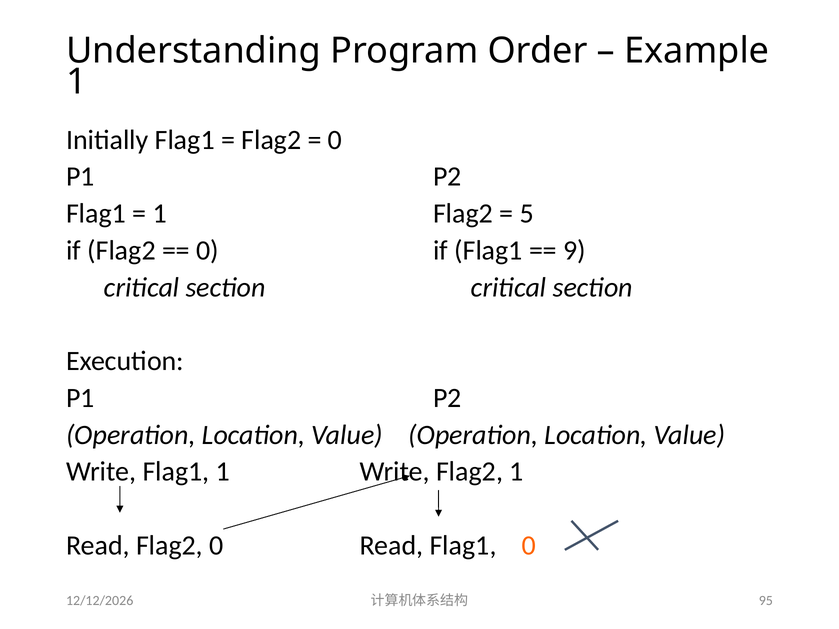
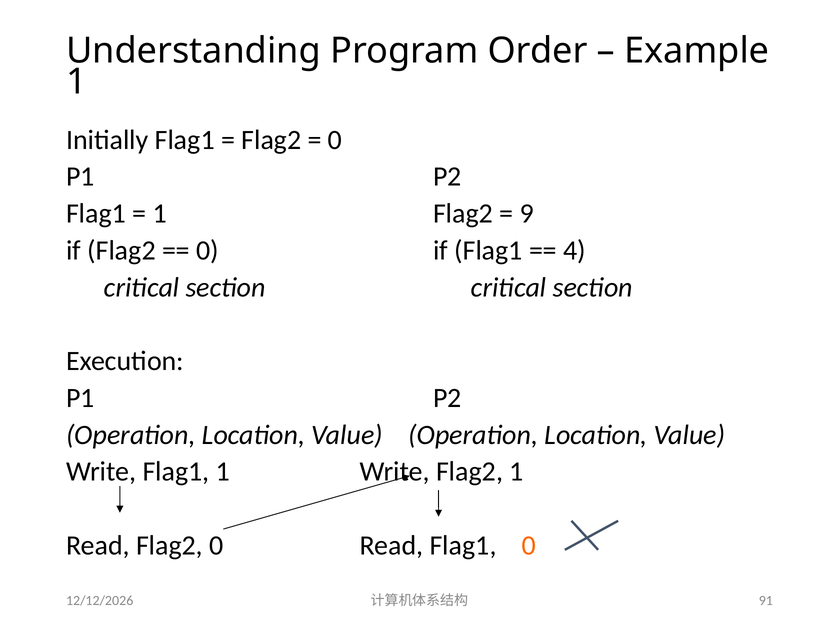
5: 5 -> 9 (527, 214)
9: 9 -> 4 (574, 251)
95: 95 -> 91 (766, 601)
